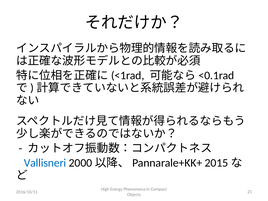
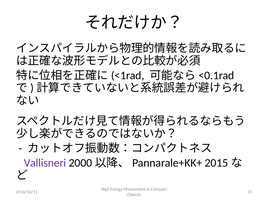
Vallisneri colour: blue -> purple (45, 163)
